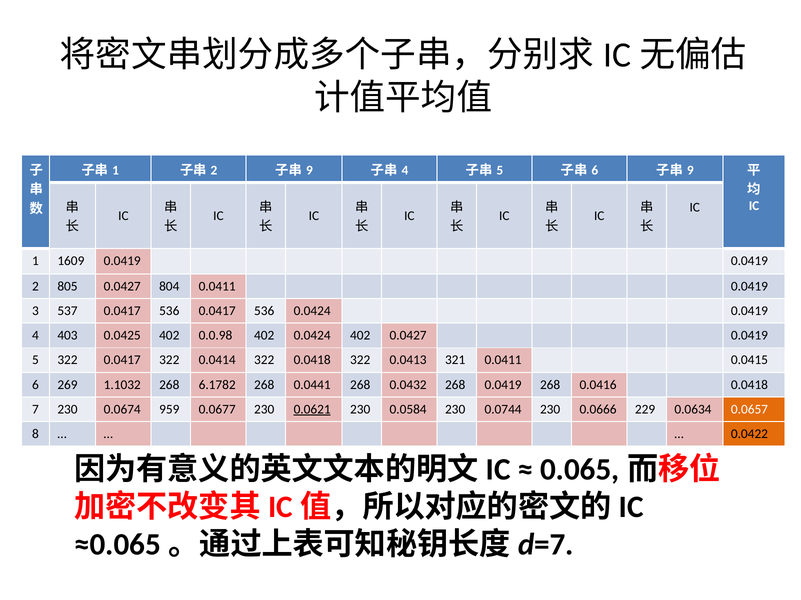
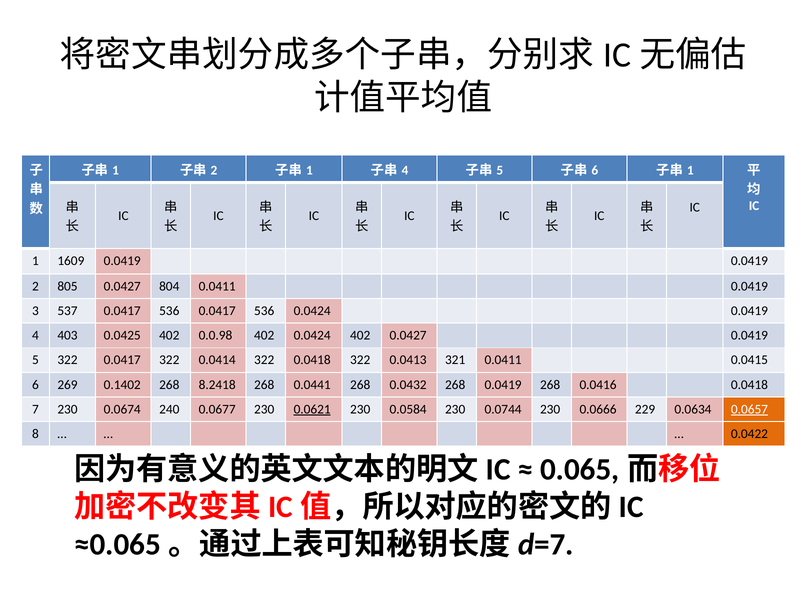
9: 9 -> 1 (309, 170)
9: 9 -> 1 (690, 170)
1.1032: 1.1032 -> 0.1402 (122, 385)
6.1782: 6.1782 -> 8.2418 (217, 385)
959: 959 -> 240 (169, 410)
0.0657 underline: none -> present (749, 410)
